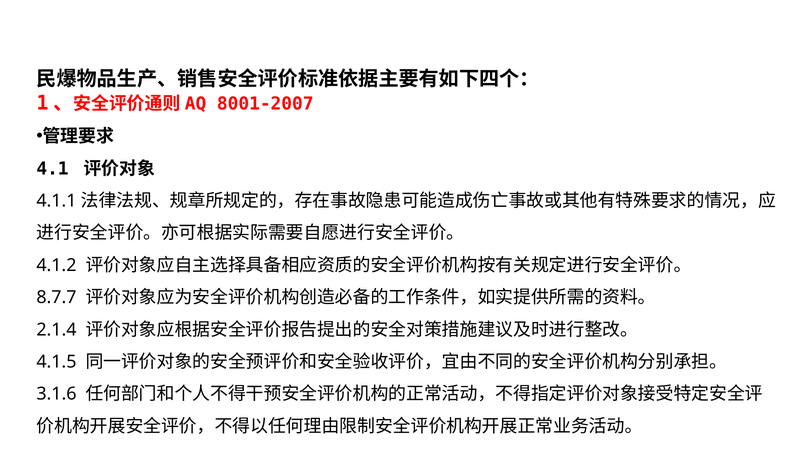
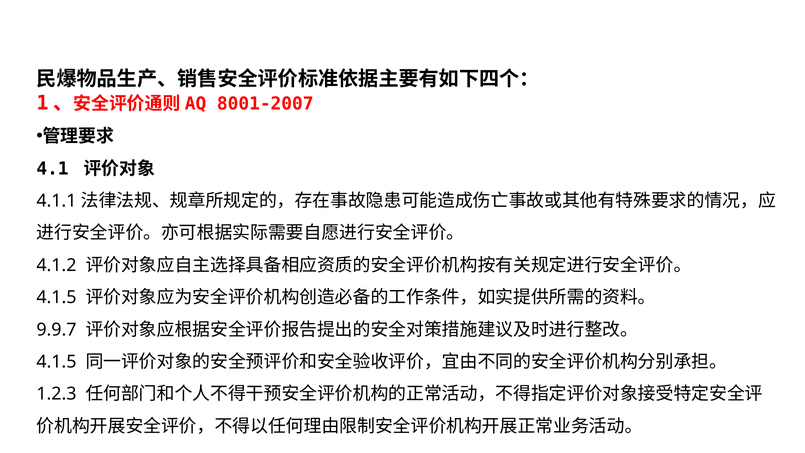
8.7.7: 8.7.7 -> 4.1.5 (56, 297)
2.1.4: 2.1.4 -> 9.9.7 (56, 330)
3.1.6: 3.1.6 -> 1.2.3 (56, 394)
